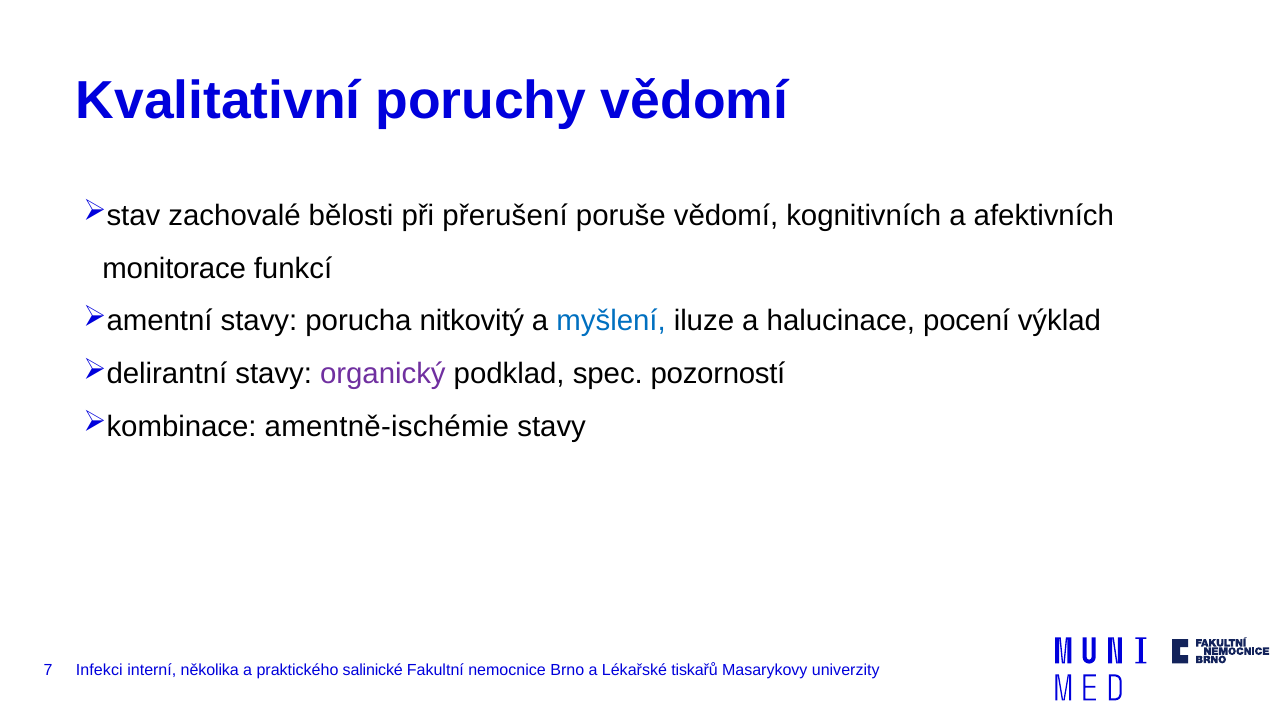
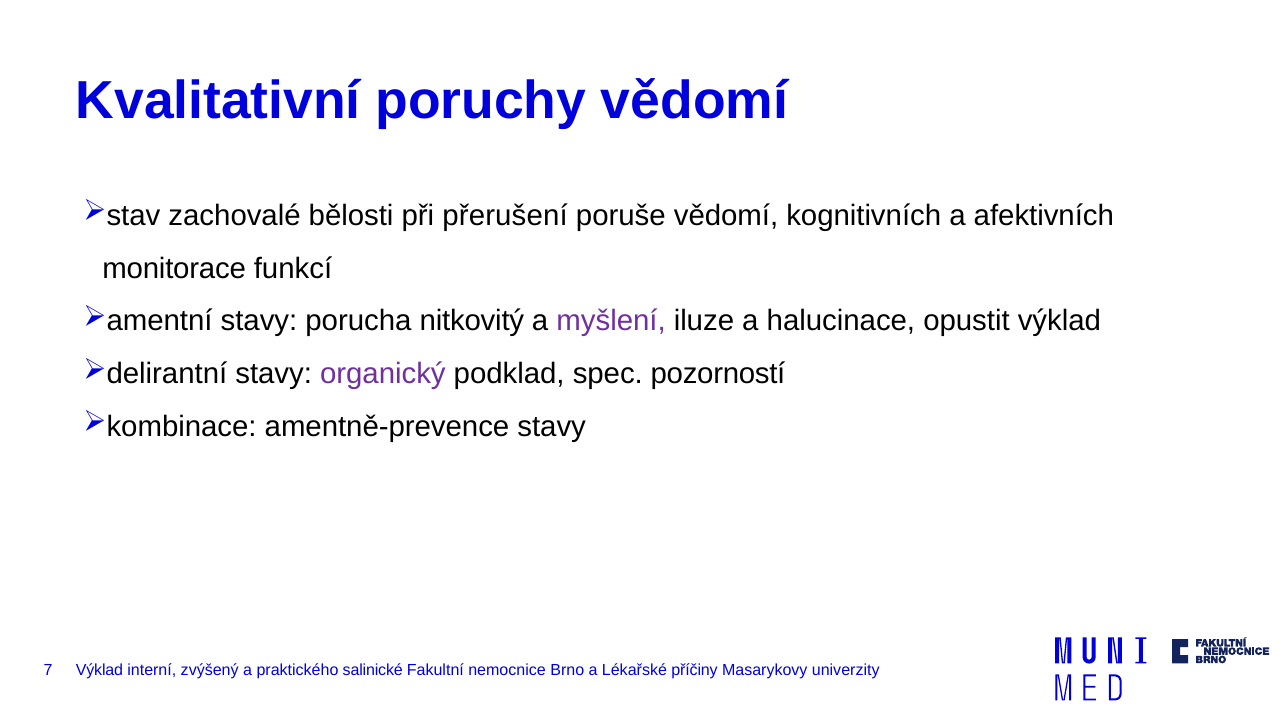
myšlení colour: blue -> purple (611, 321)
pocení: pocení -> opustit (966, 321)
amentně-ischémie: amentně-ischémie -> amentně-prevence (387, 427)
Infekci: Infekci -> Výklad (99, 670)
několika: několika -> zvýšený (210, 670)
tiskařů: tiskařů -> příčiny (695, 670)
